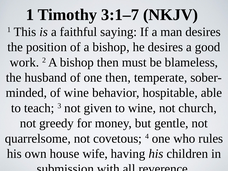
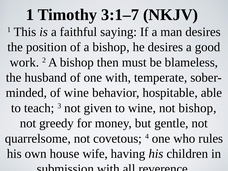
one then: then -> with (118, 78)
not church: church -> bishop (198, 108)
